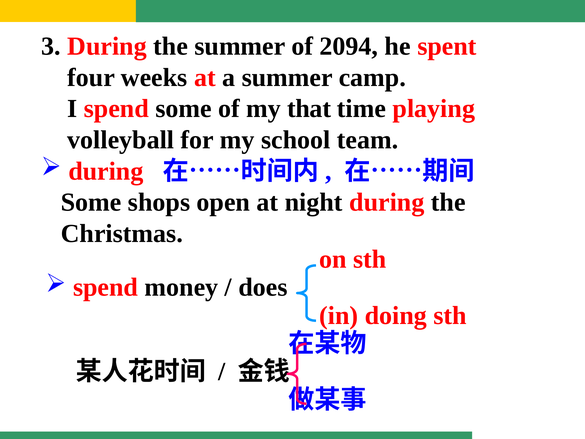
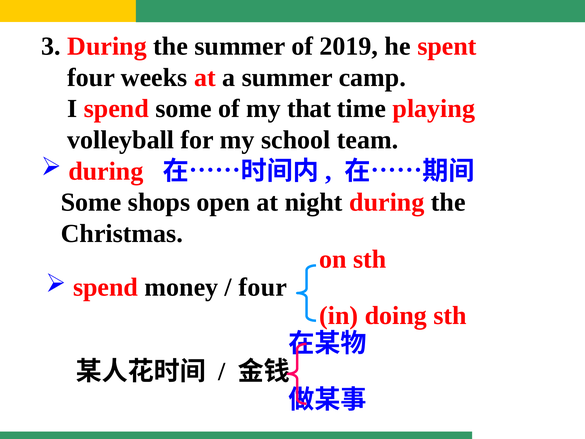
2094: 2094 -> 2019 (349, 46)
does: does -> four (263, 287)
